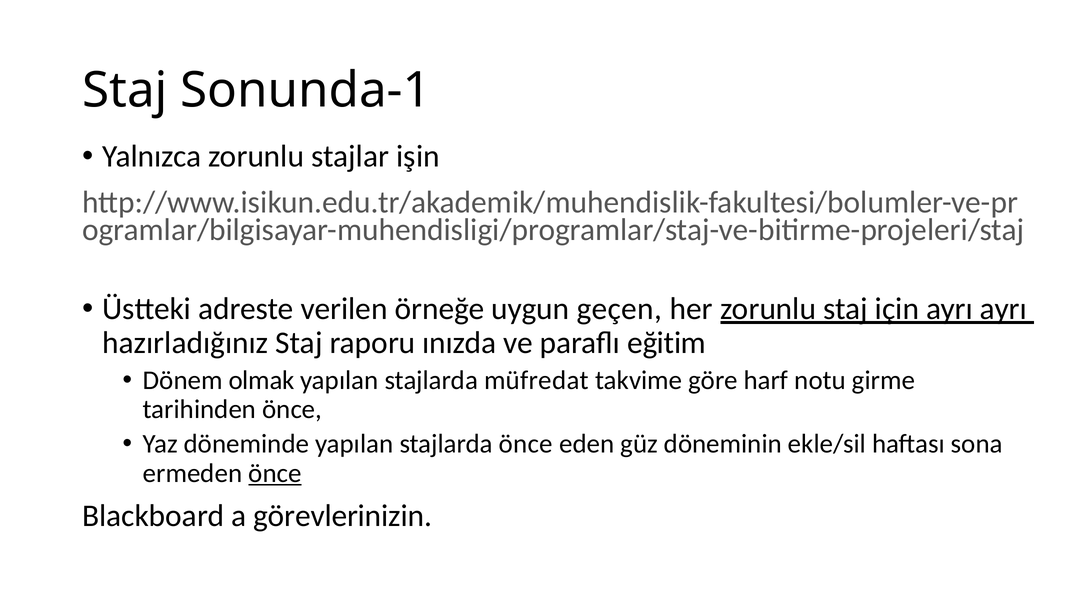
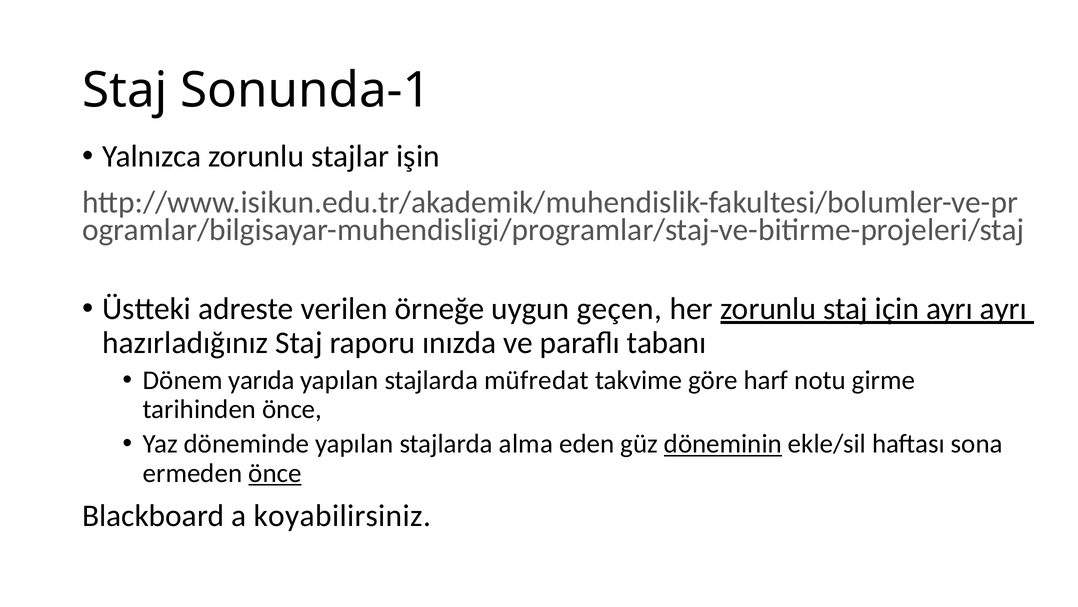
eğitim: eğitim -> tabanı (667, 343)
olmak: olmak -> yarıda (262, 380)
stajlarda önce: önce -> alma (526, 444)
döneminin underline: none -> present (723, 444)
görevlerinizin: görevlerinizin -> koyabilirsiniz (342, 515)
